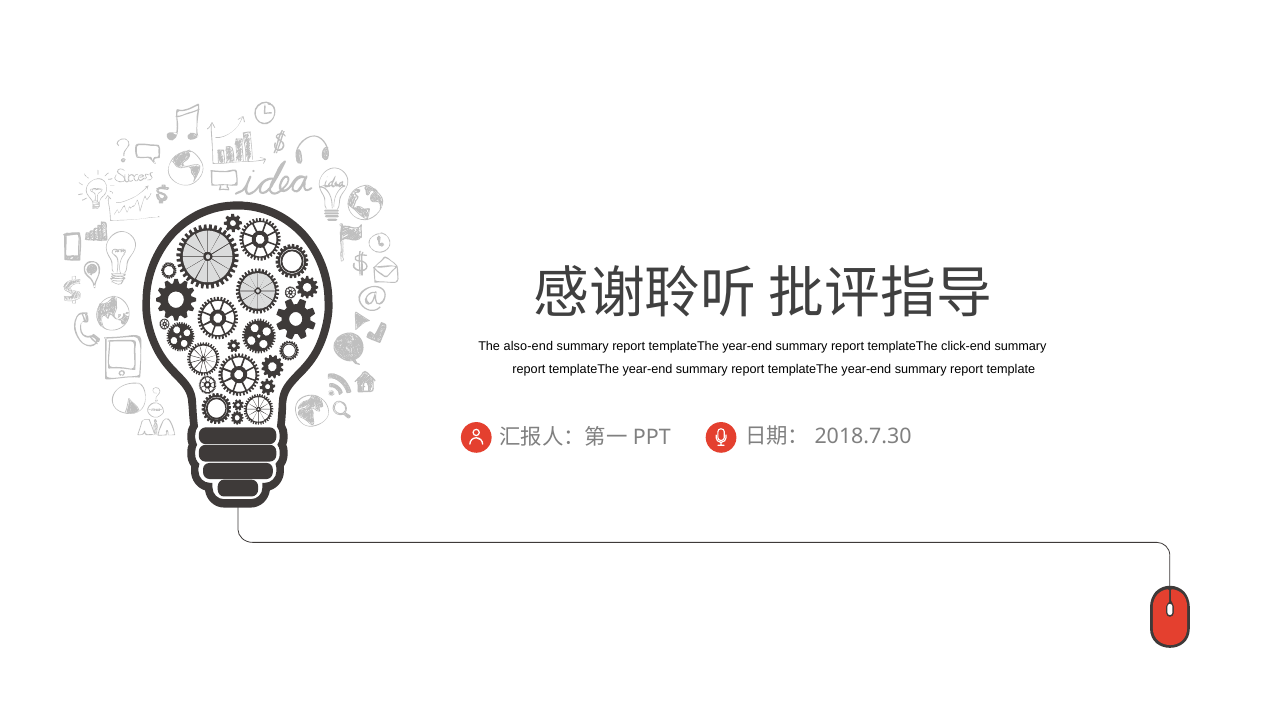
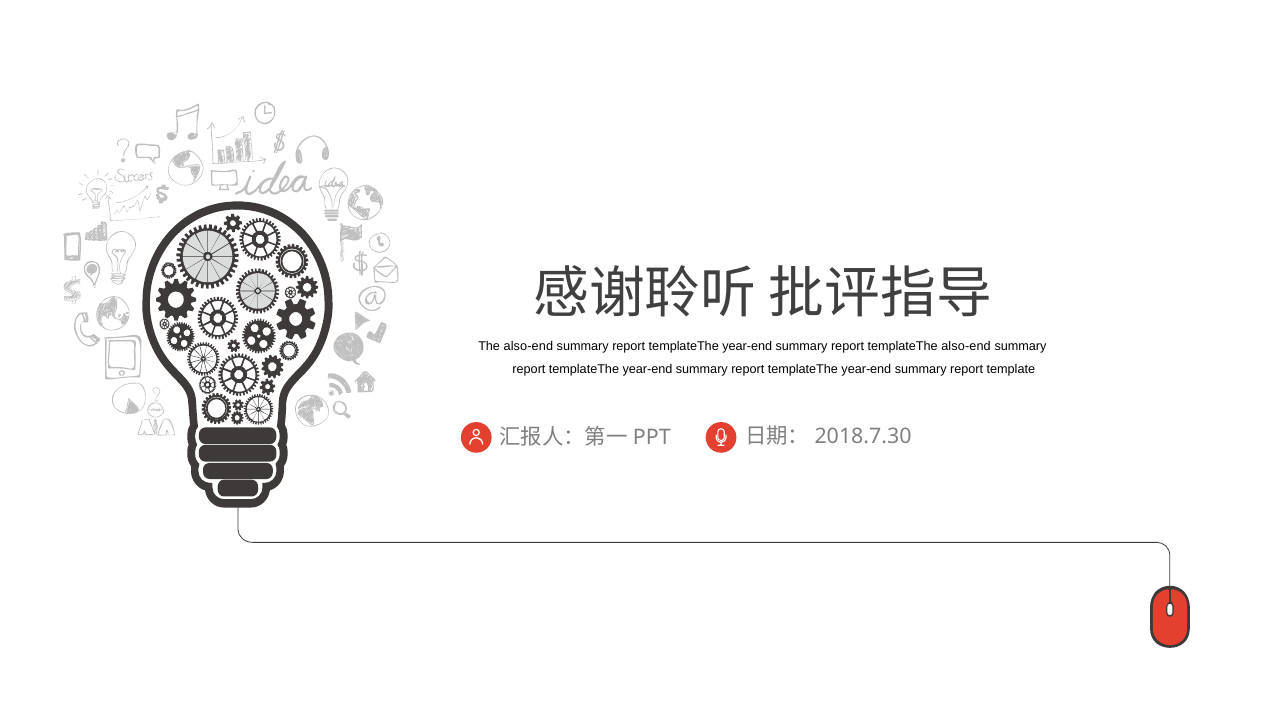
templateThe click-end: click-end -> also-end (966, 347)
